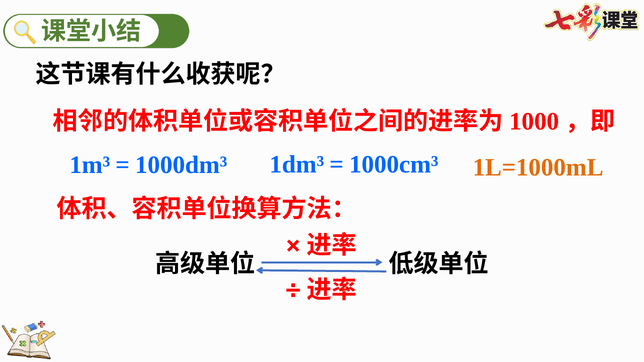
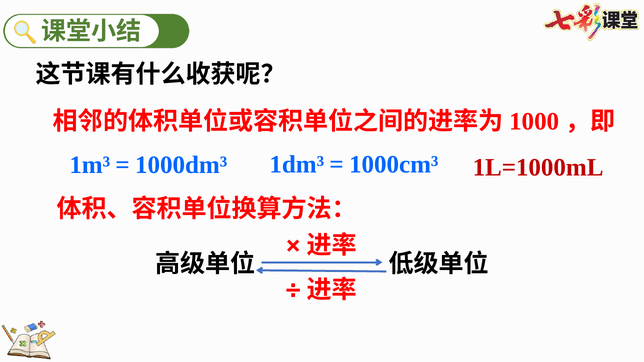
1L=1000mL colour: orange -> red (538, 168)
